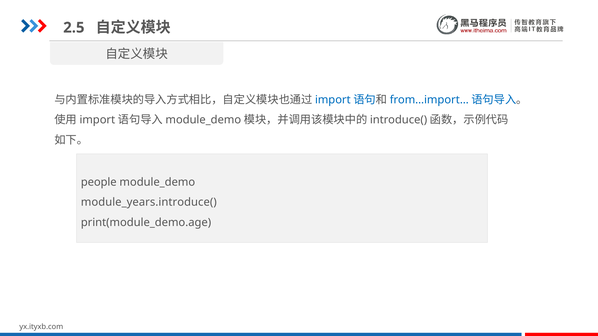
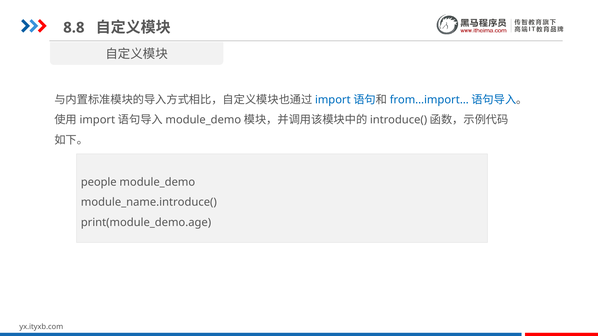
2.5: 2.5 -> 8.8 (74, 28)
module_years.introduce(: module_years.introduce( -> module_name.introduce( (149, 203)
